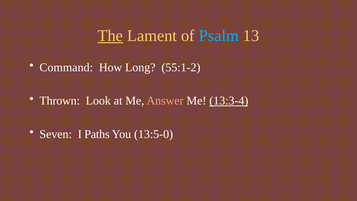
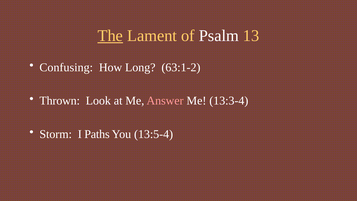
Psalm colour: light blue -> white (219, 36)
Command: Command -> Confusing (66, 67)
55:1-2: 55:1-2 -> 63:1-2 (181, 67)
13:3-4 underline: present -> none (229, 101)
Seven: Seven -> Storm (56, 134)
13:5-0: 13:5-0 -> 13:5-4 (154, 134)
